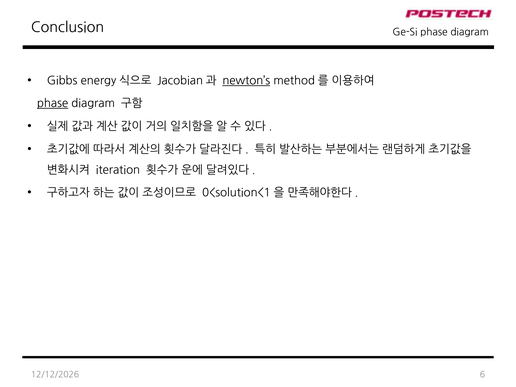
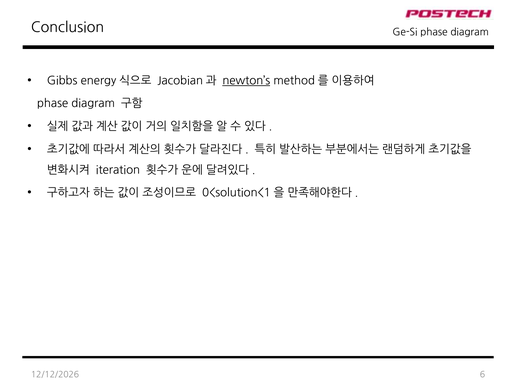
phase underline: present -> none (53, 104)
